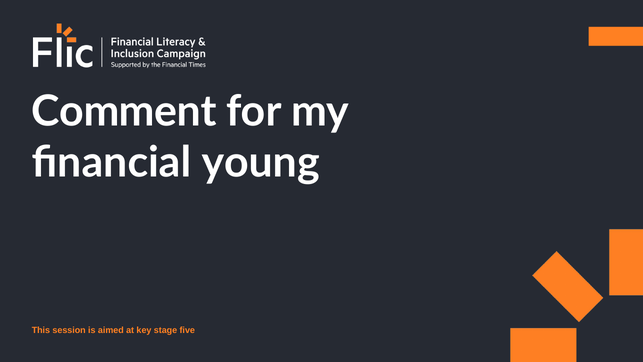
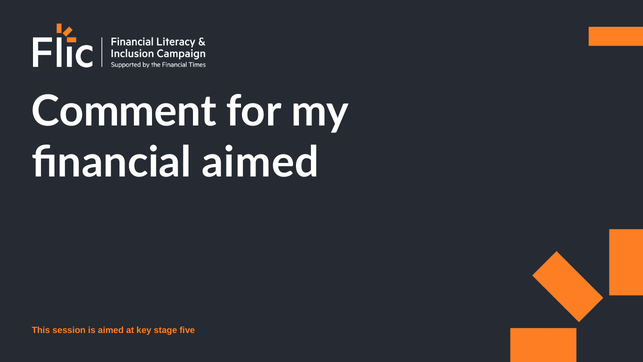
financial young: young -> aimed (261, 163)
